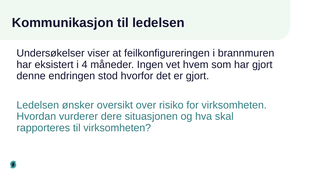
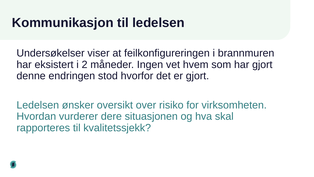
4: 4 -> 2 (85, 64)
til virksomheten: virksomheten -> kvalitetssjekk (117, 128)
